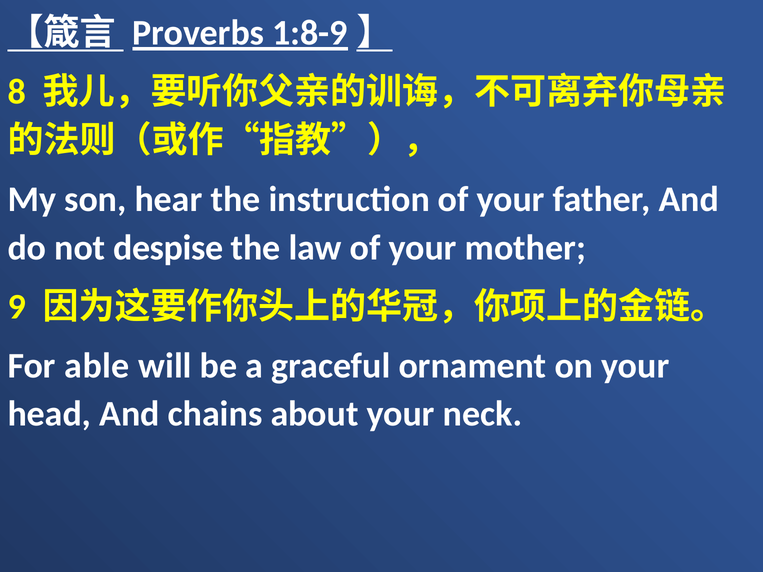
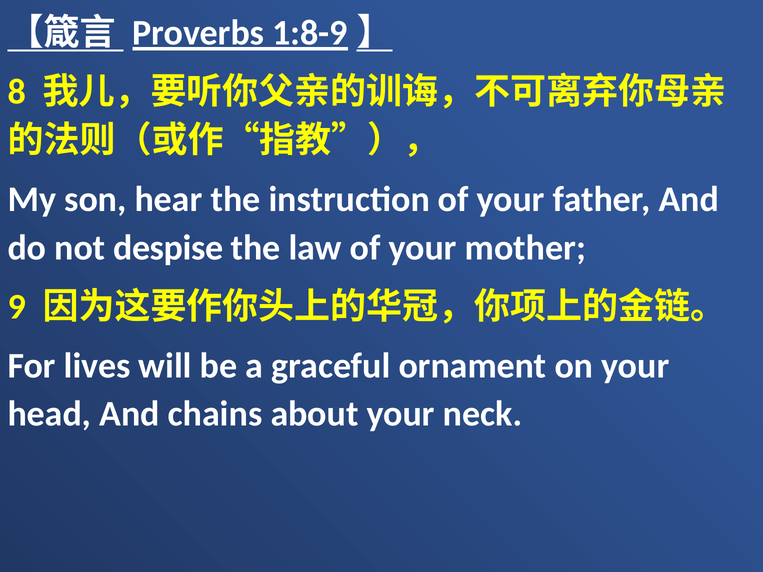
able: able -> lives (97, 366)
